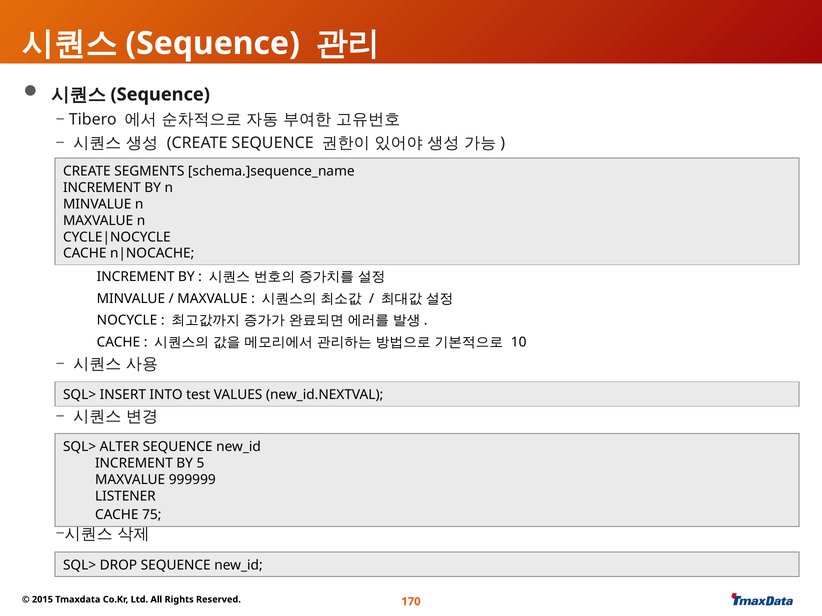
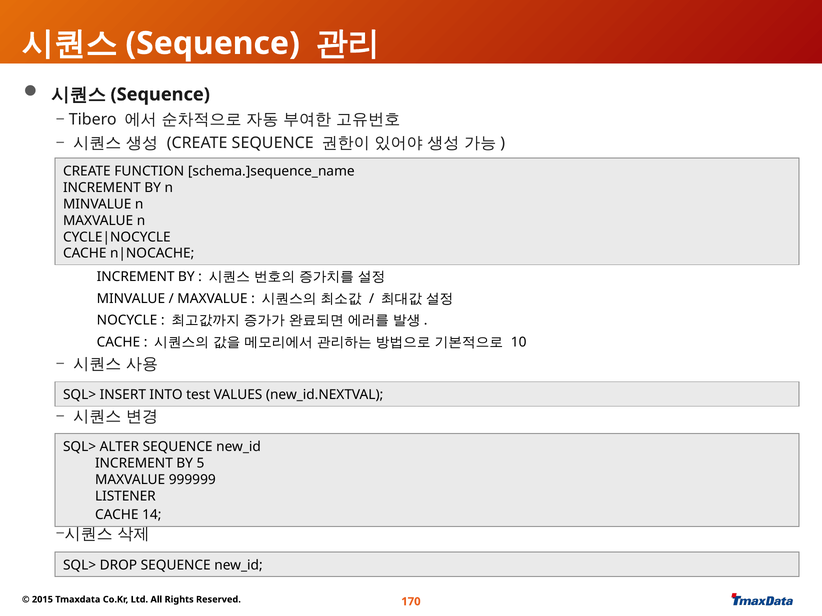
SEGMENTS: SEGMENTS -> FUNCTION (149, 171)
75: 75 -> 14 (152, 515)
